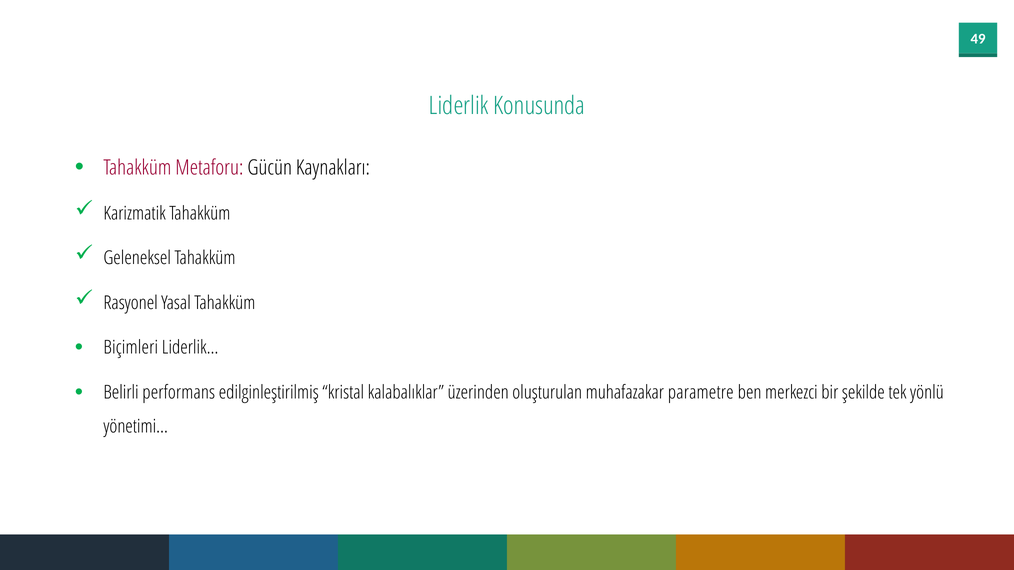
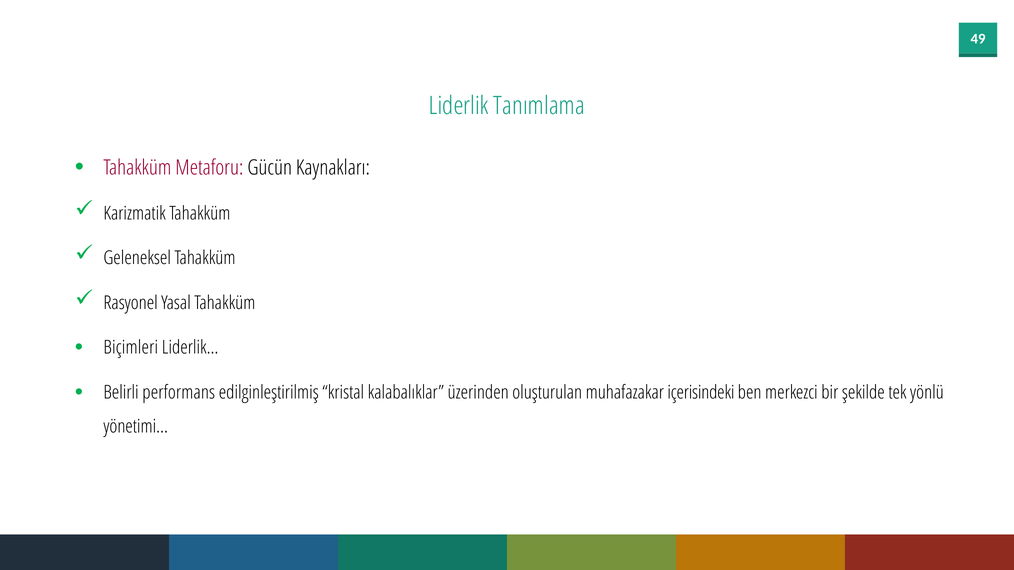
Konusunda: Konusunda -> Tanımlama (539, 106)
parametre: parametre -> içerisindeki (701, 393)
